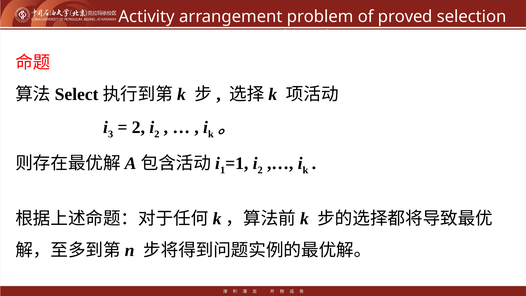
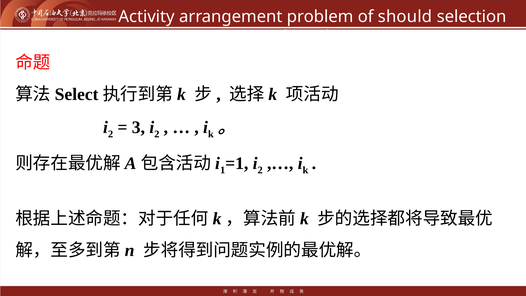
proved: proved -> should (405, 17)
3: 3 -> 2 (111, 134)
2: 2 -> 3 (138, 127)
